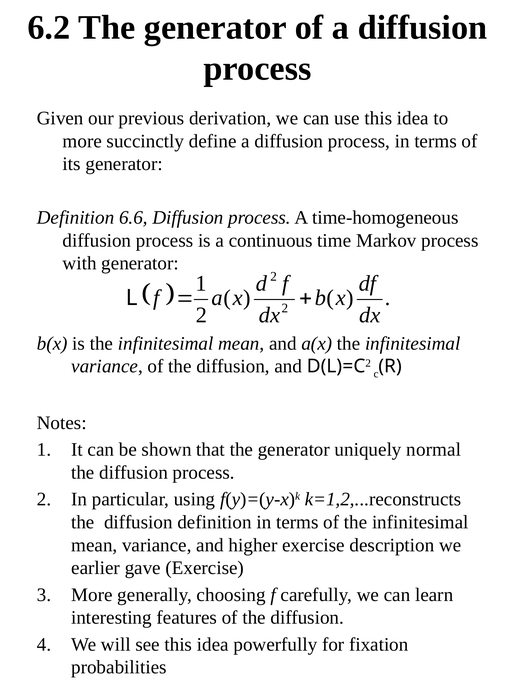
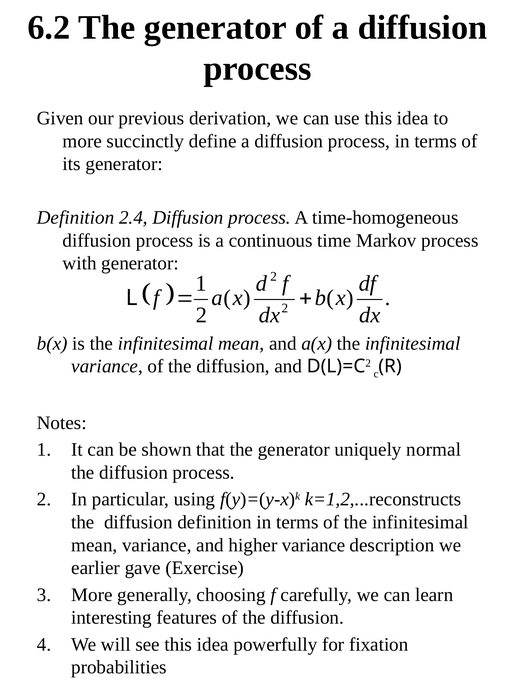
6.6: 6.6 -> 2.4 (133, 217)
higher exercise: exercise -> variance (314, 545)
